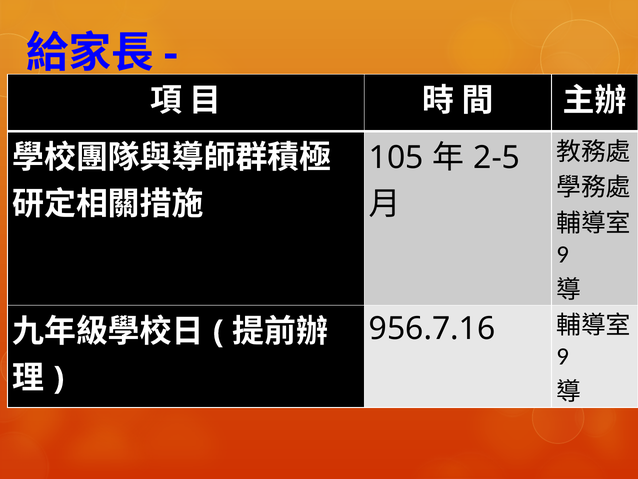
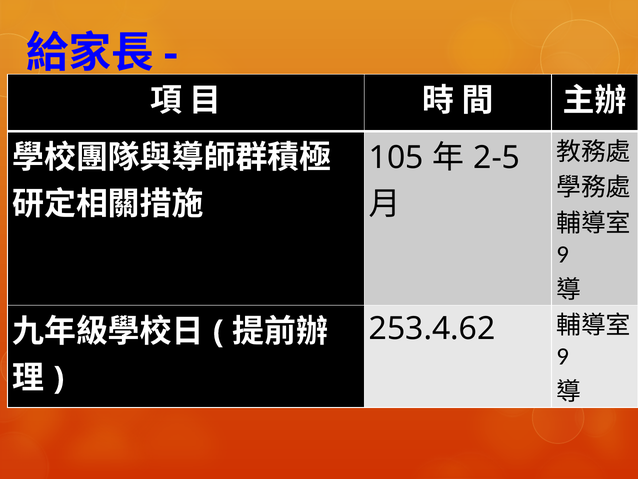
956.7.16: 956.7.16 -> 253.4.62 (432, 329)
